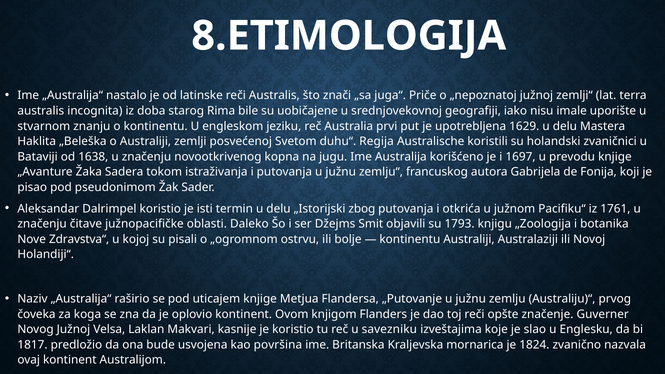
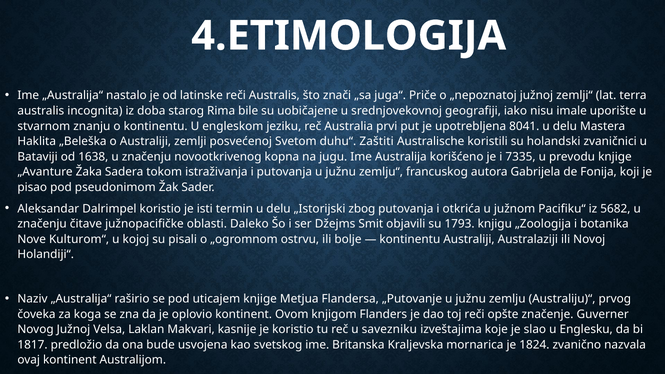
8.ETIMOLOGIJA: 8.ETIMOLOGIJA -> 4.ETIMOLOGIJA (349, 36)
1629: 1629 -> 8041 (524, 126)
Regija: Regija -> Zaštiti (377, 141)
1697: 1697 -> 7335 (521, 157)
1761: 1761 -> 5682 (615, 209)
Zdravstva“: Zdravstva“ -> Kulturom“ (79, 239)
površina: površina -> svetskog (278, 345)
